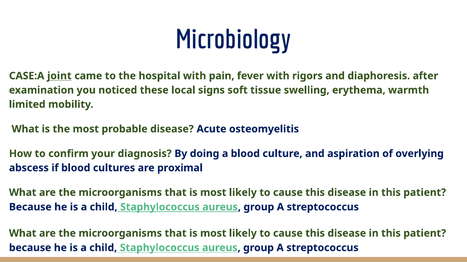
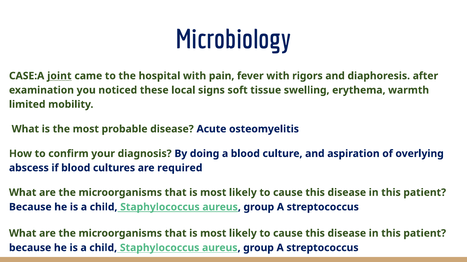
proximal: proximal -> required (180, 168)
